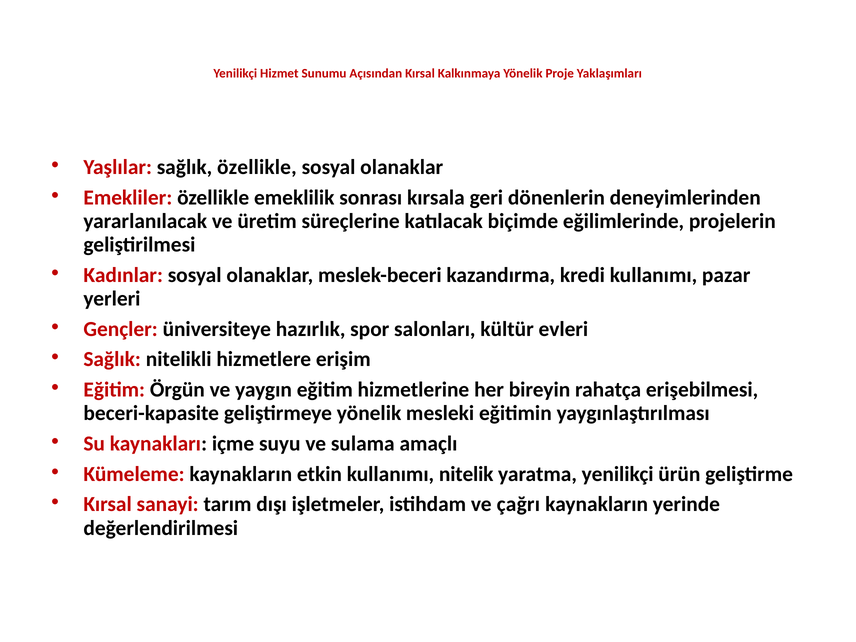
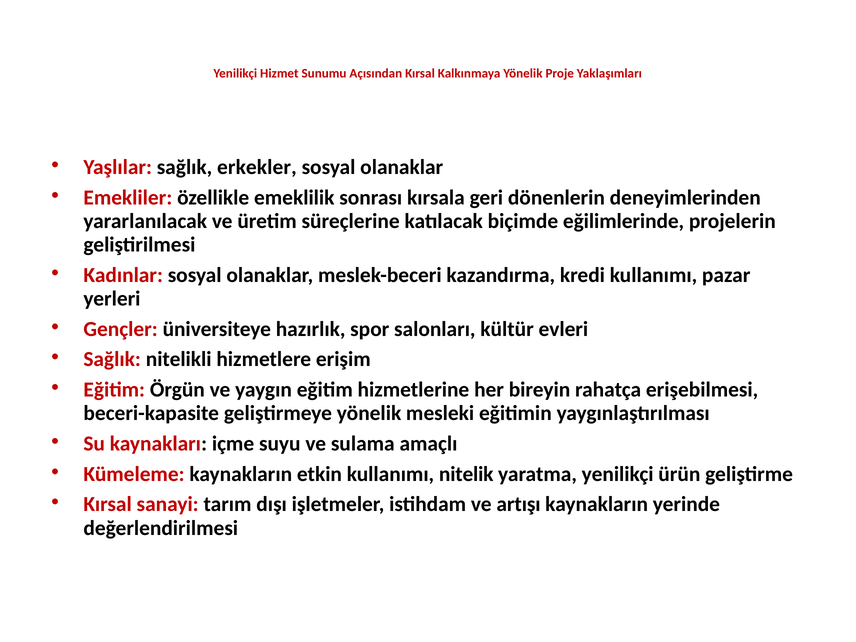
sağlık özellikle: özellikle -> erkekler (257, 167)
çağrı: çağrı -> artışı (519, 504)
